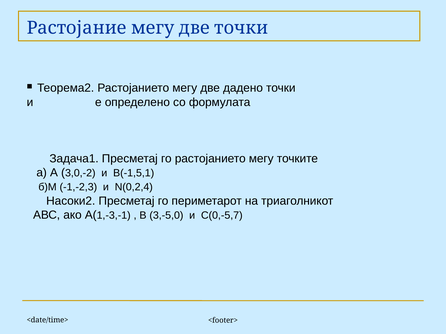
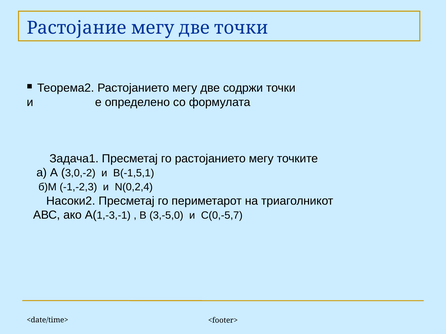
дадено: дадено -> содржи (243, 88)
